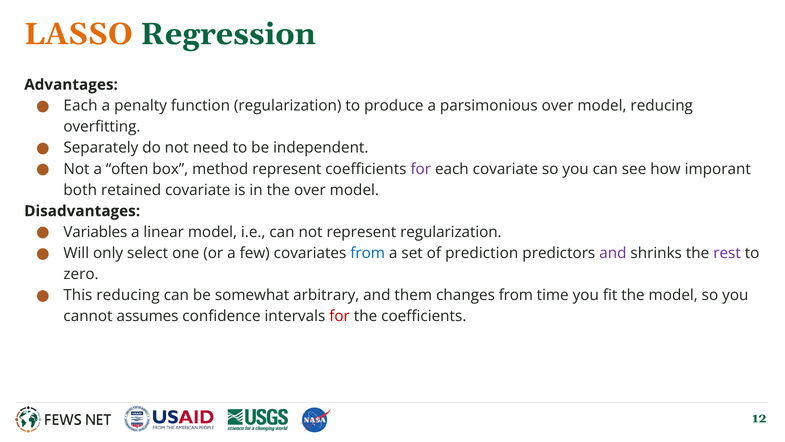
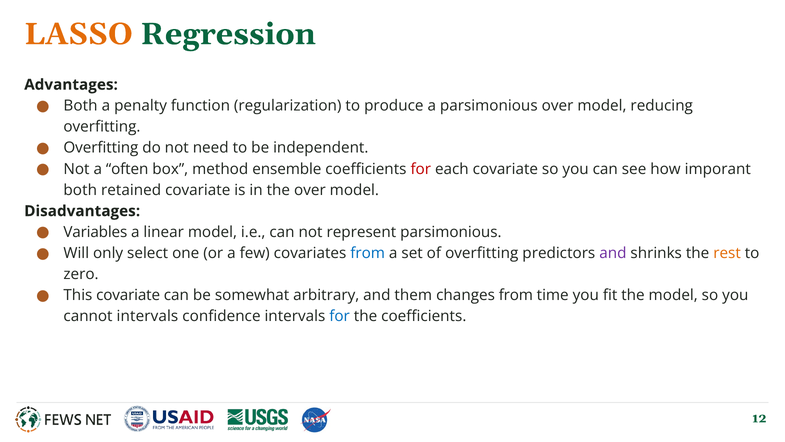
Each: Each -> Both (81, 106)
Separately: Separately -> Overfitting (101, 148)
method represent: represent -> ensemble (287, 169)
for colour: purple -> red (421, 169)
represent regularization: regularization -> parsimonious (451, 232)
of prediction: prediction -> overfitting (482, 253)
rest colour: purple -> orange (727, 253)
This reducing: reducing -> covariate (128, 295)
cannot assumes: assumes -> intervals (147, 316)
for colour: red -> blue (340, 316)
